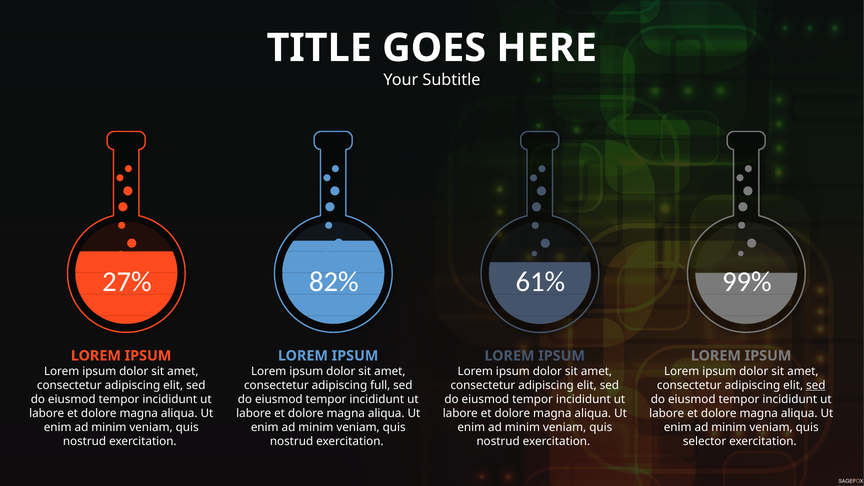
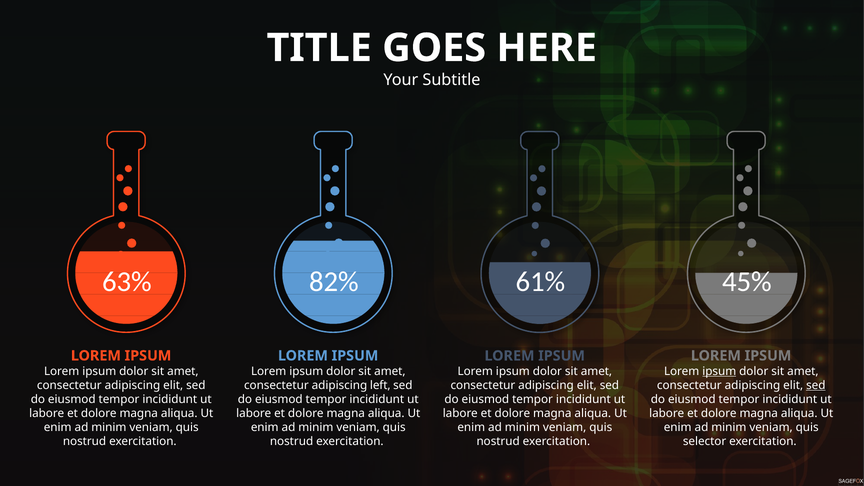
27%: 27% -> 63% (127, 282)
99%: 99% -> 45% (747, 282)
ipsum underline: none -> present (719, 371)
full: full -> left (380, 385)
